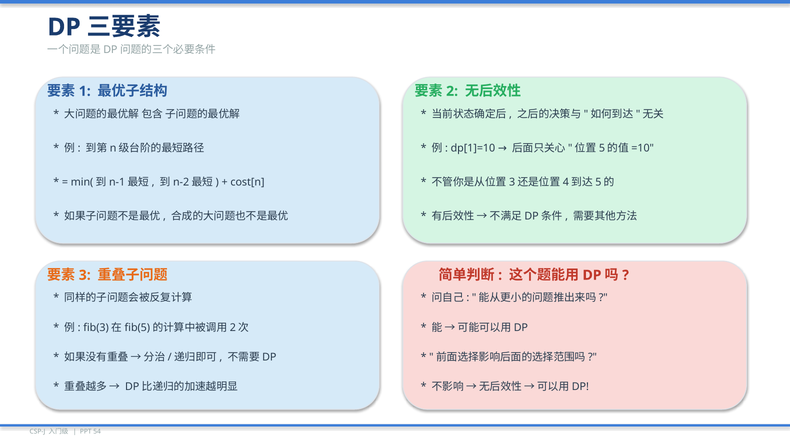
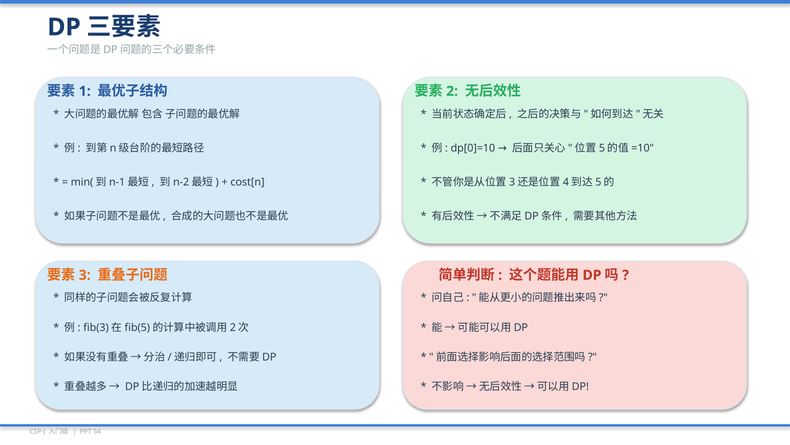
dp[1]=10: dp[1]=10 -> dp[0]=10 (473, 148)
